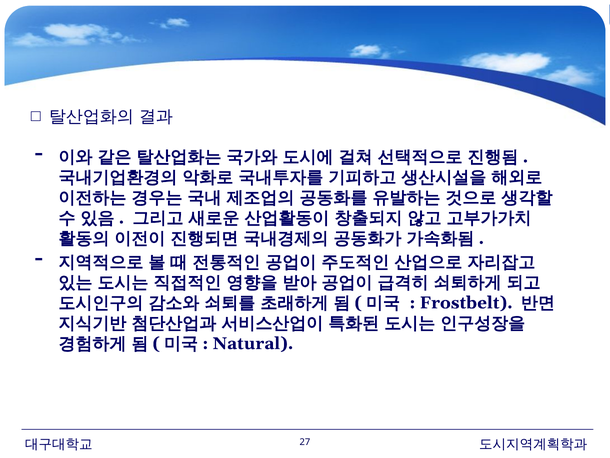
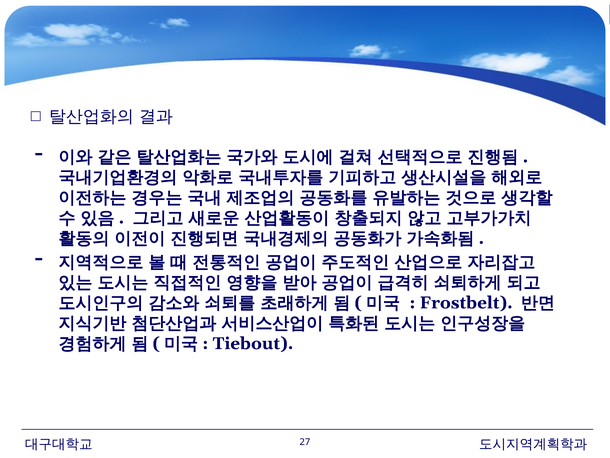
Natural: Natural -> Tiebout (253, 343)
